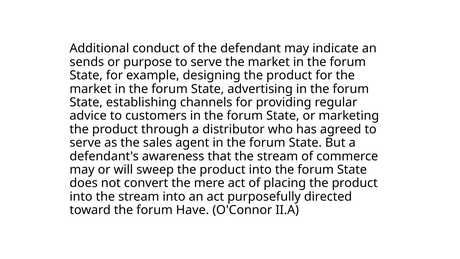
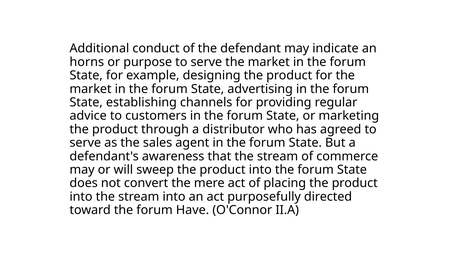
sends: sends -> horns (87, 62)
